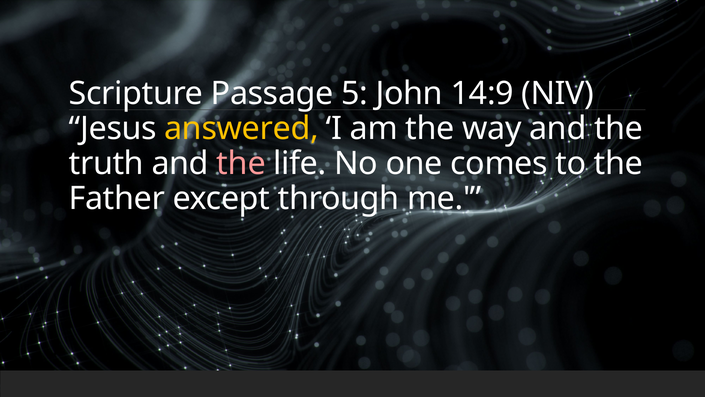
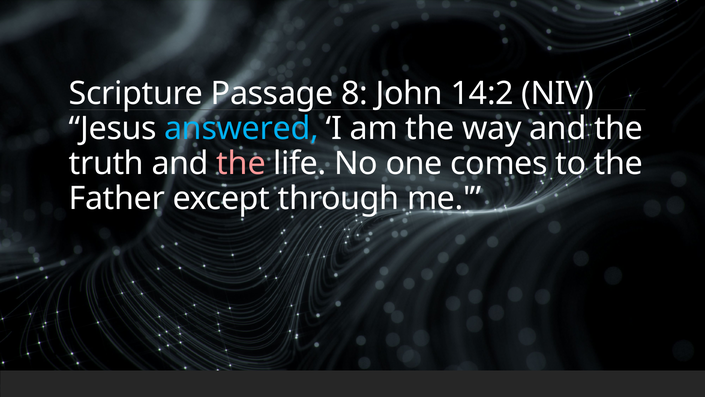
5: 5 -> 8 (355, 93)
14:9: 14:9 -> 14:2 (482, 93)
answered colour: yellow -> light blue (241, 128)
